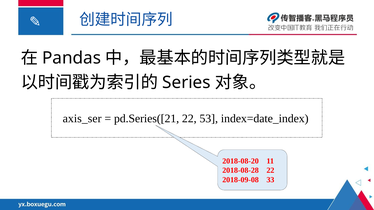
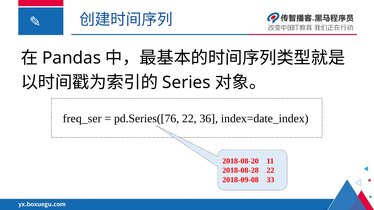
axis_ser: axis_ser -> freq_ser (82, 119)
pd.Series([21: pd.Series([21 -> pd.Series([76 (147, 119)
53: 53 -> 36 (209, 119)
